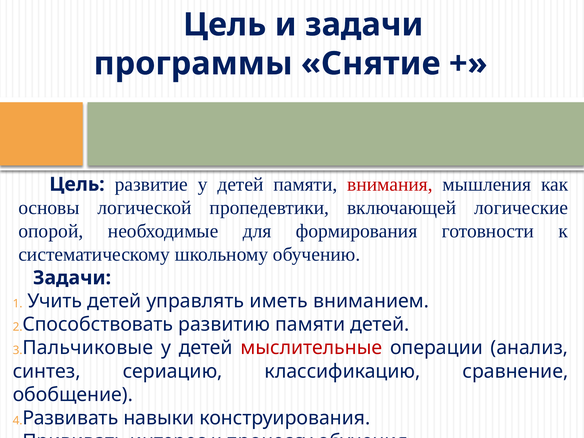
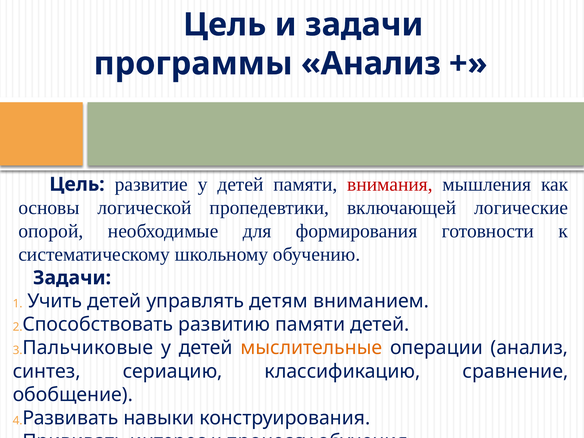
программы Снятие: Снятие -> Анализ (371, 64)
иметь: иметь -> детям (279, 301)
мыслительные colour: red -> orange (311, 348)
